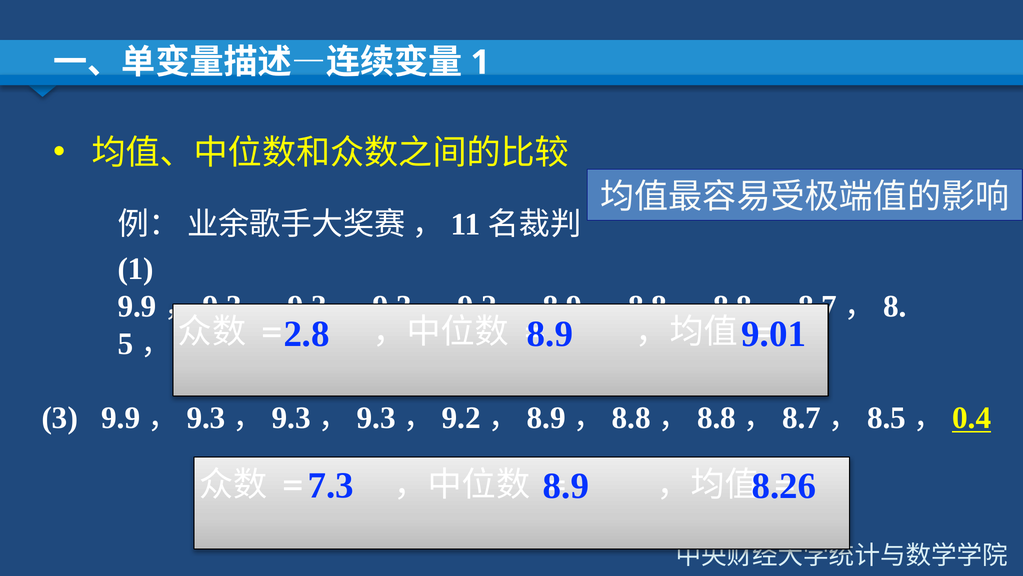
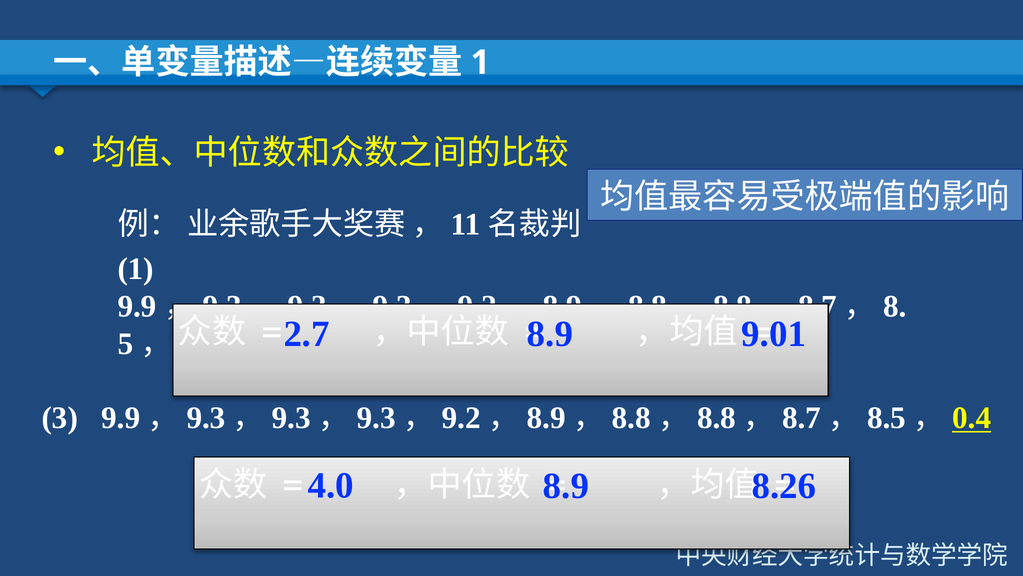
2.8: 2.8 -> 2.7 (307, 334)
7.3: 7.3 -> 4.0 (331, 485)
